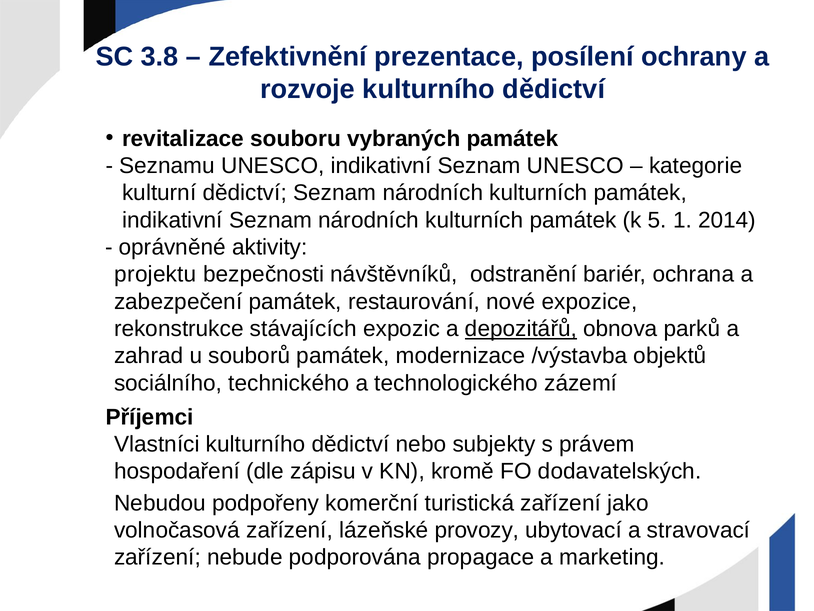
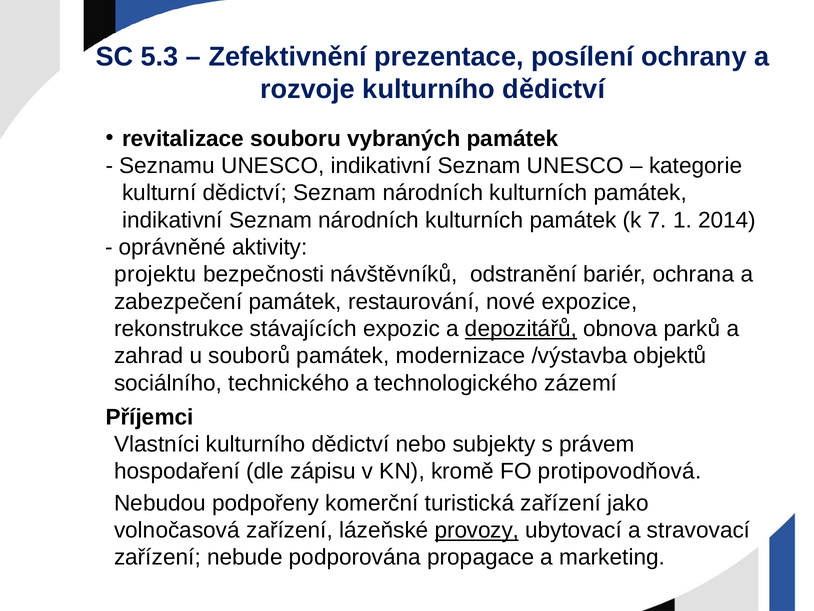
3.8: 3.8 -> 5.3 (160, 57)
5: 5 -> 7 (657, 220)
dodavatelských: dodavatelských -> protipovodňová (620, 471)
provozy underline: none -> present (477, 530)
